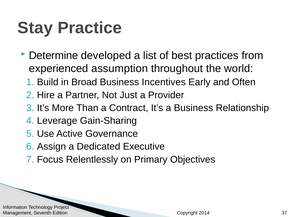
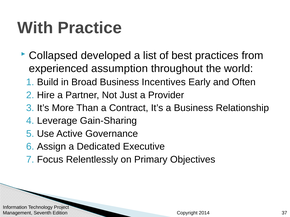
Stay: Stay -> With (35, 28)
Determine: Determine -> Collapsed (53, 56)
